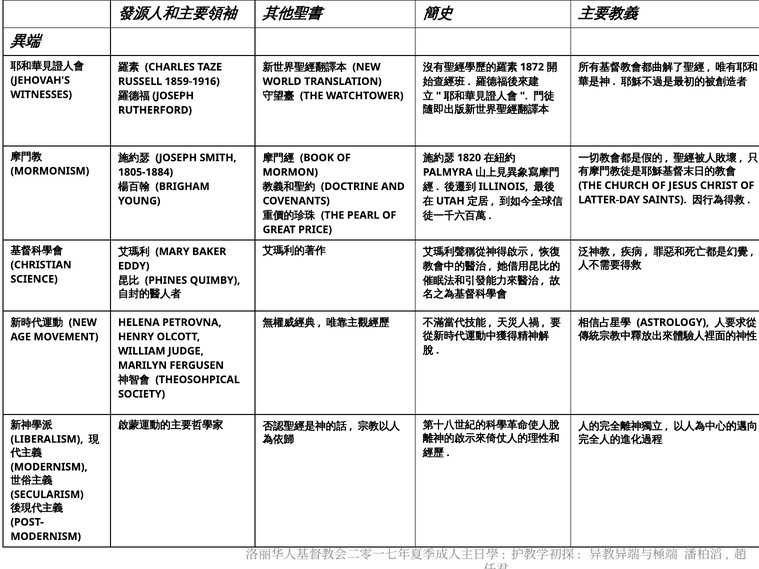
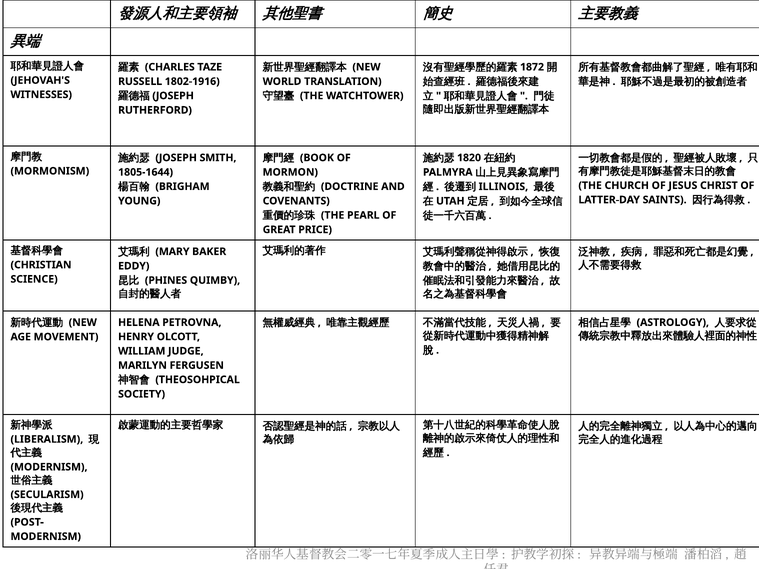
1859-1916: 1859-1916 -> 1802-1916 (192, 81)
1805-1884: 1805-1884 -> 1805-1644 (146, 172)
